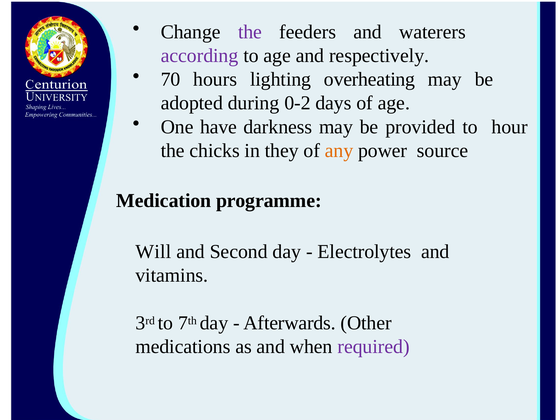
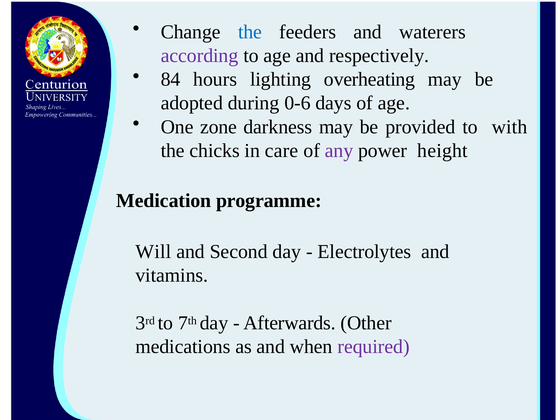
the colour: purple -> blue (250, 32)
70: 70 -> 84 (171, 79)
0-2: 0-2 -> 0-6 (297, 103)
have: have -> zone (219, 127)
hour: hour -> with (510, 127)
they: they -> care (282, 151)
any colour: orange -> purple (339, 151)
source: source -> height (442, 151)
